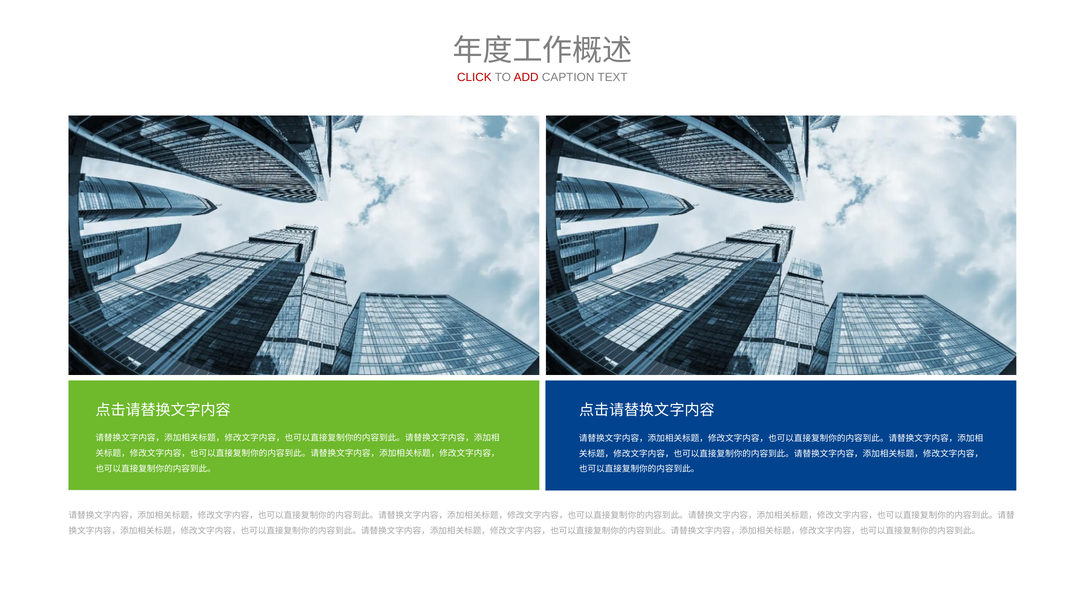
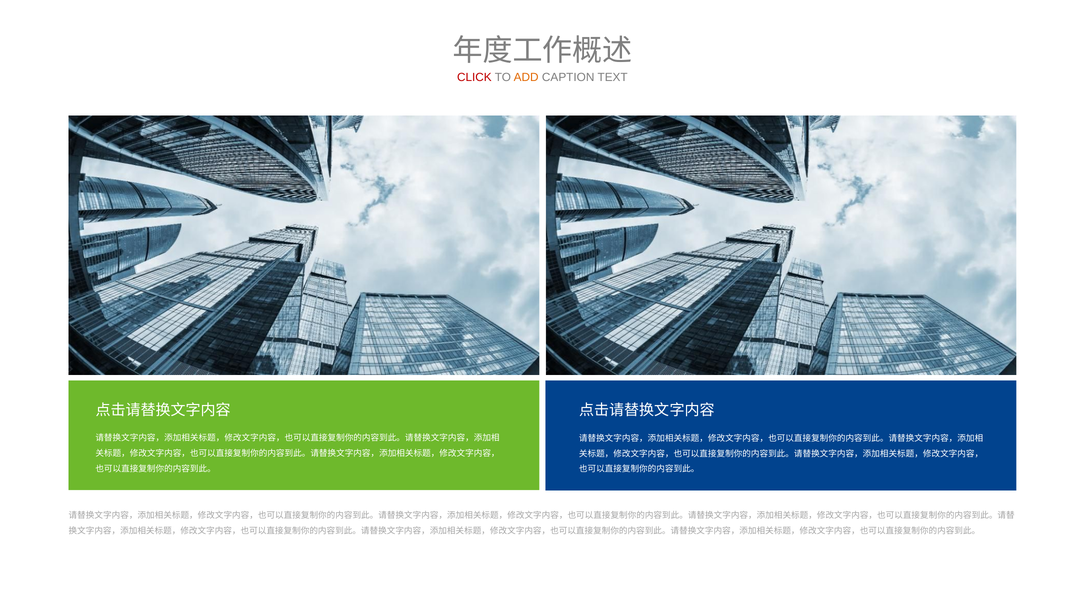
ADD colour: red -> orange (526, 77)
